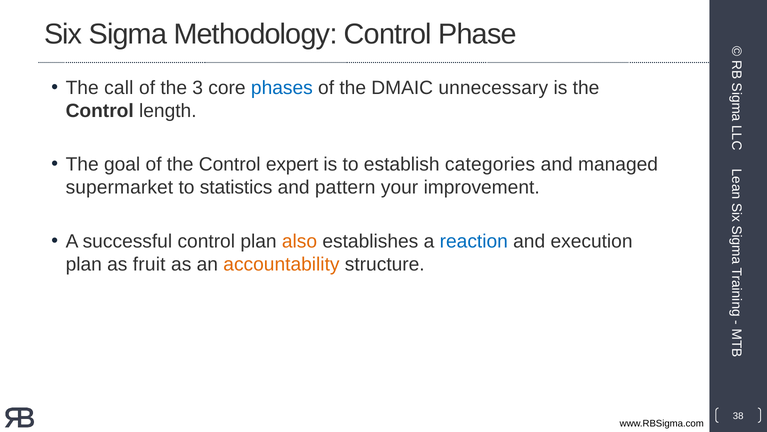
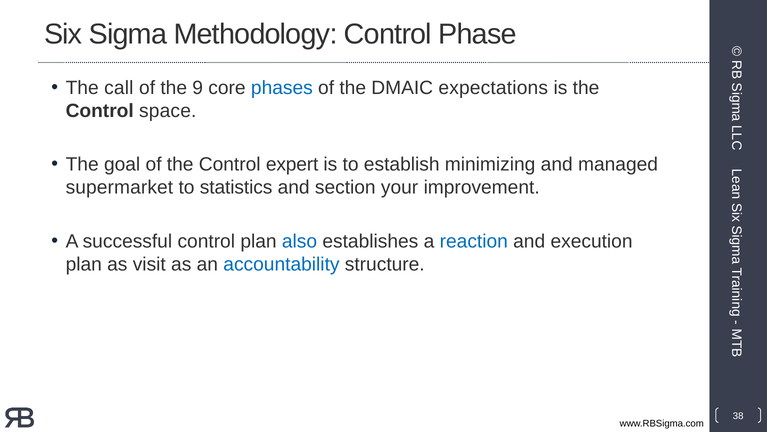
3: 3 -> 9 (198, 88)
unnecessary: unnecessary -> expectations (493, 88)
length: length -> space (168, 111)
categories: categories -> minimizing (490, 164)
pattern: pattern -> section (345, 187)
also colour: orange -> blue (300, 241)
fruit: fruit -> visit (149, 264)
accountability colour: orange -> blue (281, 264)
